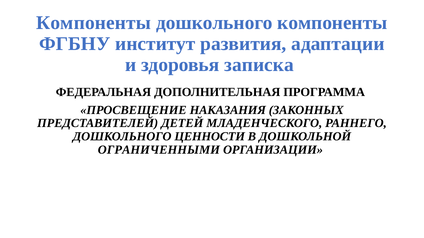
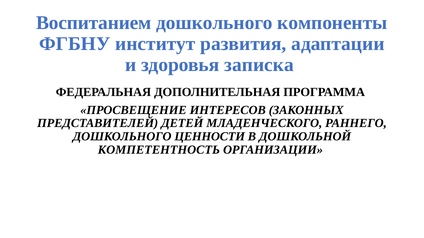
Компоненты: Компоненты -> Воспитанием (94, 23)
НАКАЗАНИЯ: НАКАЗАНИЯ -> ИНТЕРЕСОВ (228, 110)
ОГРАНИЧЕННЫМИ: ОГРАНИЧЕННЫМИ -> КОМПЕТЕНТНОСТЬ (159, 150)
